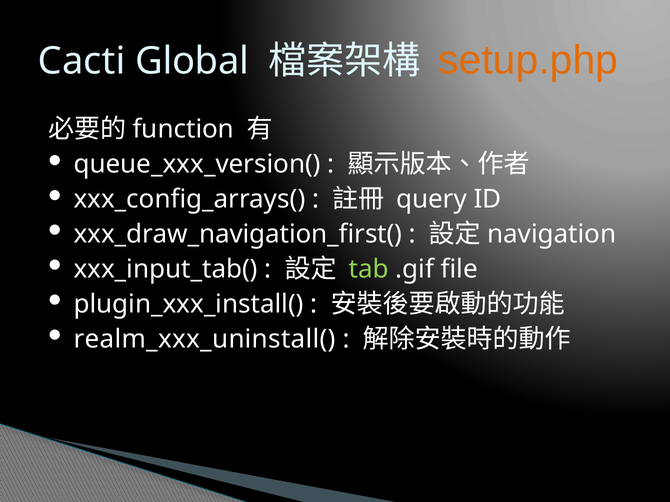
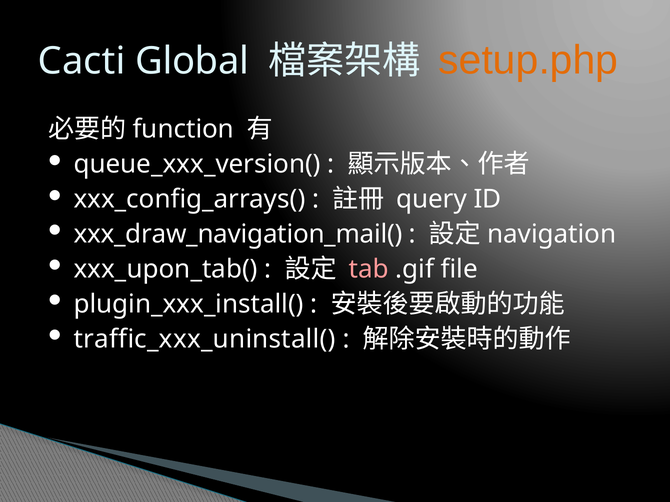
xxx_draw_navigation_first(: xxx_draw_navigation_first( -> xxx_draw_navigation_mail( (238, 234)
xxx_input_tab(: xxx_input_tab( -> xxx_upon_tab( (166, 269)
tab colour: light green -> pink (369, 269)
realm_xxx_uninstall(: realm_xxx_uninstall( -> traffic_xxx_uninstall( (205, 339)
